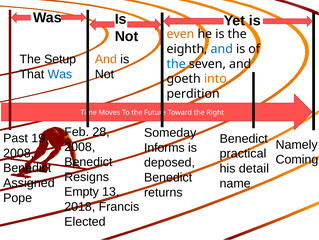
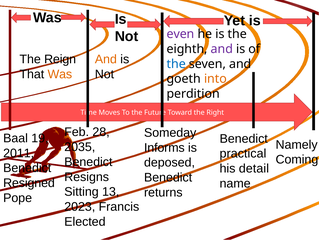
even colour: orange -> purple (181, 34)
and colour: blue -> purple (222, 49)
Setup: Setup -> Reign (60, 59)
Was colour: blue -> orange (60, 74)
Past: Past -> Baal (16, 138)
2008: 2008 -> 2035 (80, 147)
2008: 2008 -> 2011 (19, 153)
Assigned: Assigned -> Resigned (29, 183)
Empty: Empty -> Sitting (81, 191)
2018: 2018 -> 2023 (80, 206)
